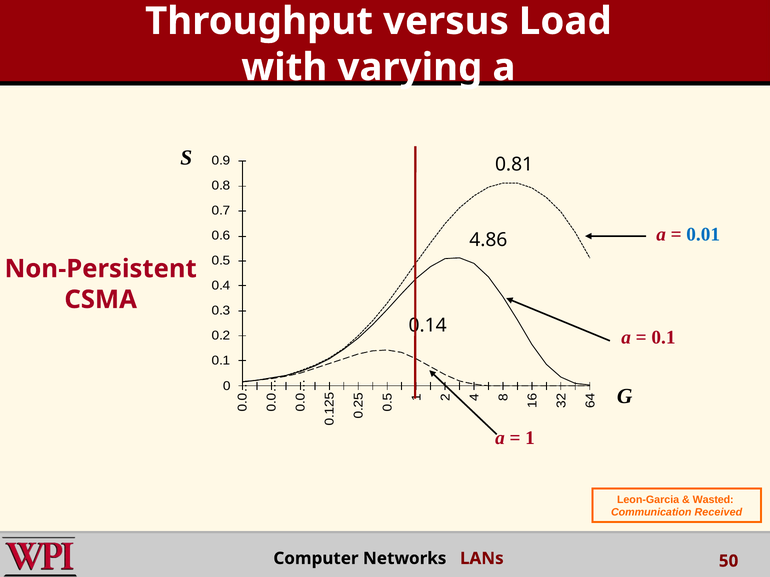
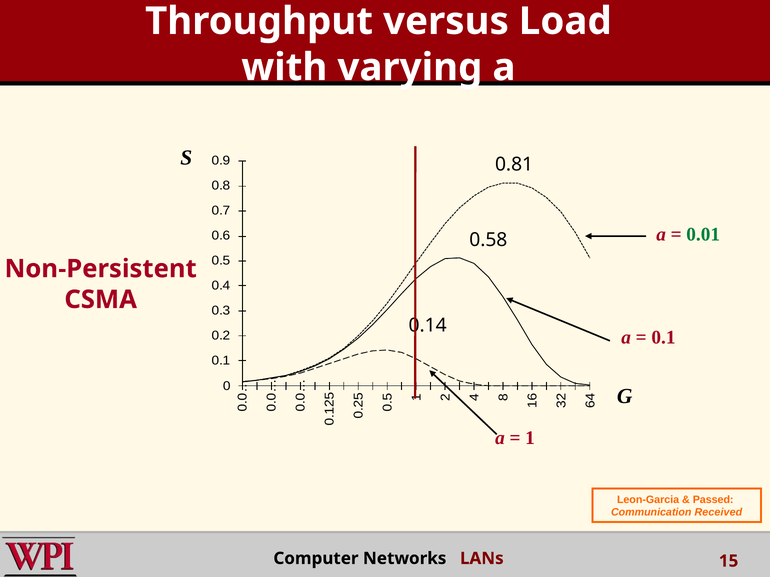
0.01 colour: blue -> green (703, 235)
4.86: 4.86 -> 0.58 (488, 240)
Wasted: Wasted -> Passed (713, 500)
50: 50 -> 15 (729, 562)
